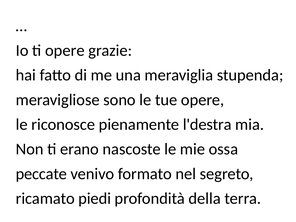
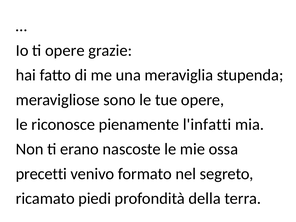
l'destra: l'destra -> l'infatti (207, 124)
peccate: peccate -> precetti (41, 174)
